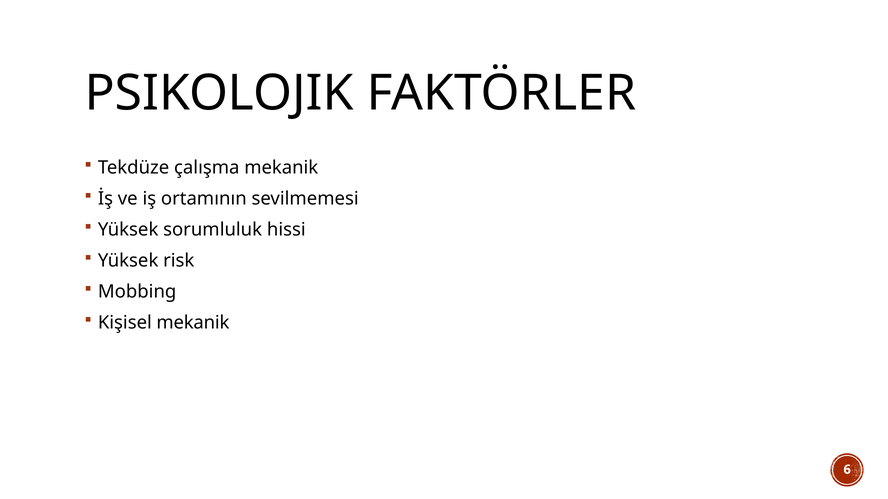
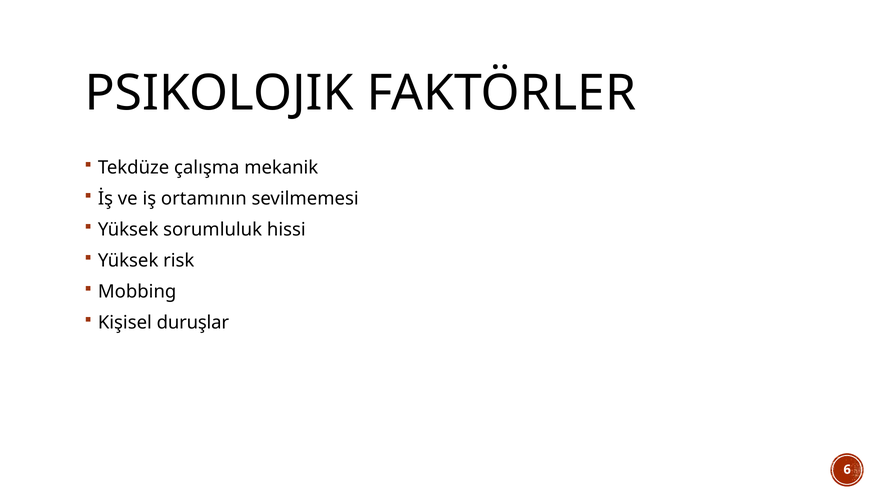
Kişisel mekanik: mekanik -> duruşlar (193, 323)
